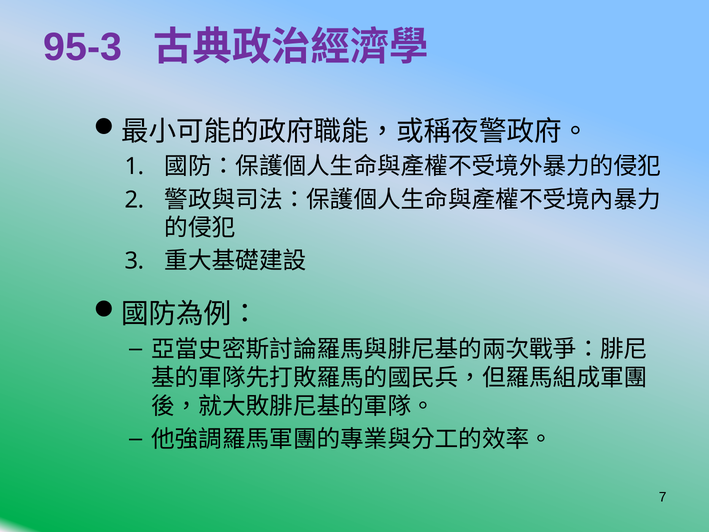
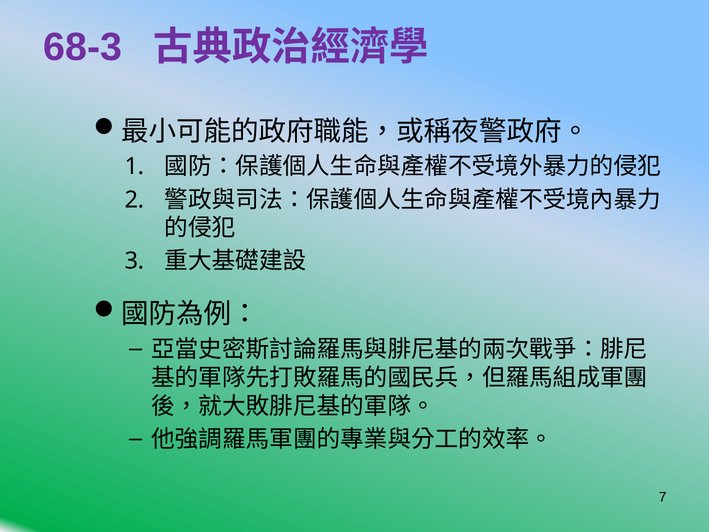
95-3: 95-3 -> 68-3 (83, 47)
